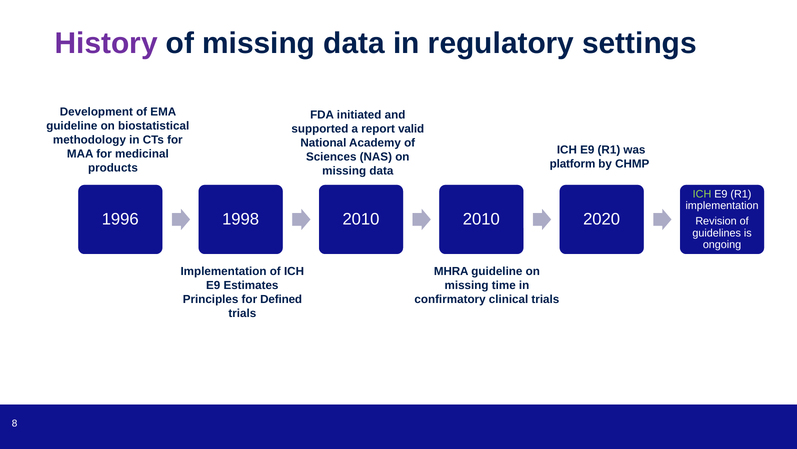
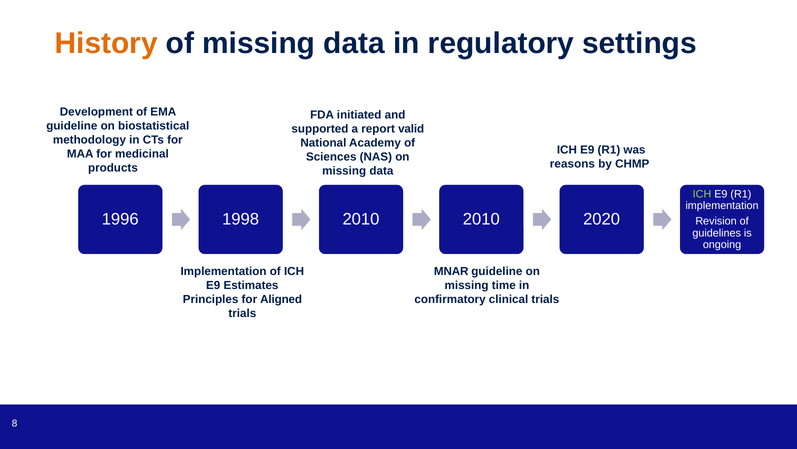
History colour: purple -> orange (106, 43)
platform: platform -> reasons (572, 164)
MHRA: MHRA -> MNAR (451, 271)
Defined: Defined -> Aligned (281, 299)
